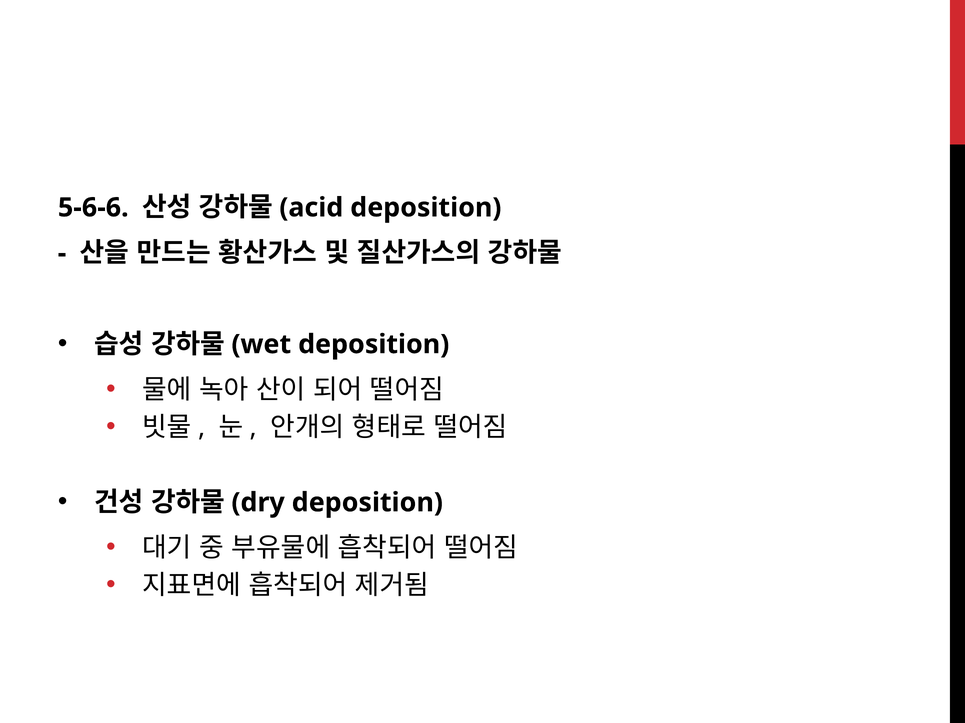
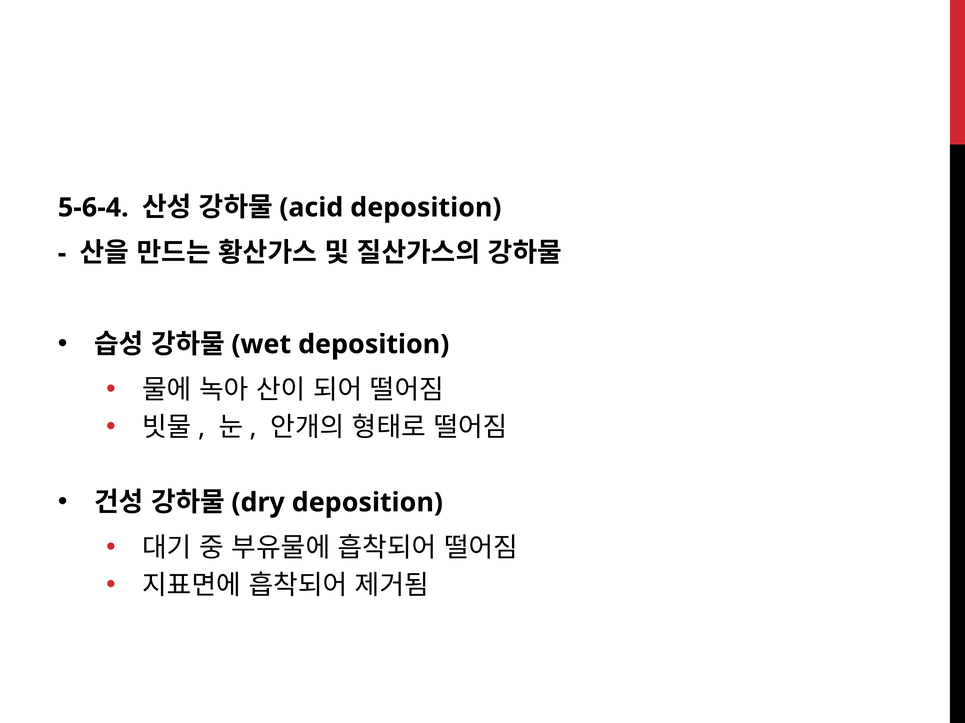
5-6-6: 5-6-6 -> 5-6-4 (93, 208)
